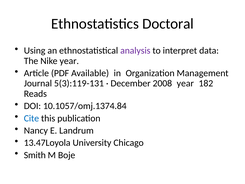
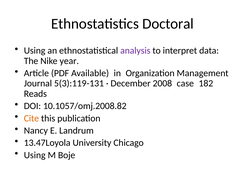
2008 year: year -> case (185, 83)
10.1057/omj.1374.84: 10.1057/omj.1374.84 -> 10.1057/omj.2008.82 (85, 106)
Cite colour: blue -> orange (31, 118)
Smith: Smith -> Using (35, 155)
